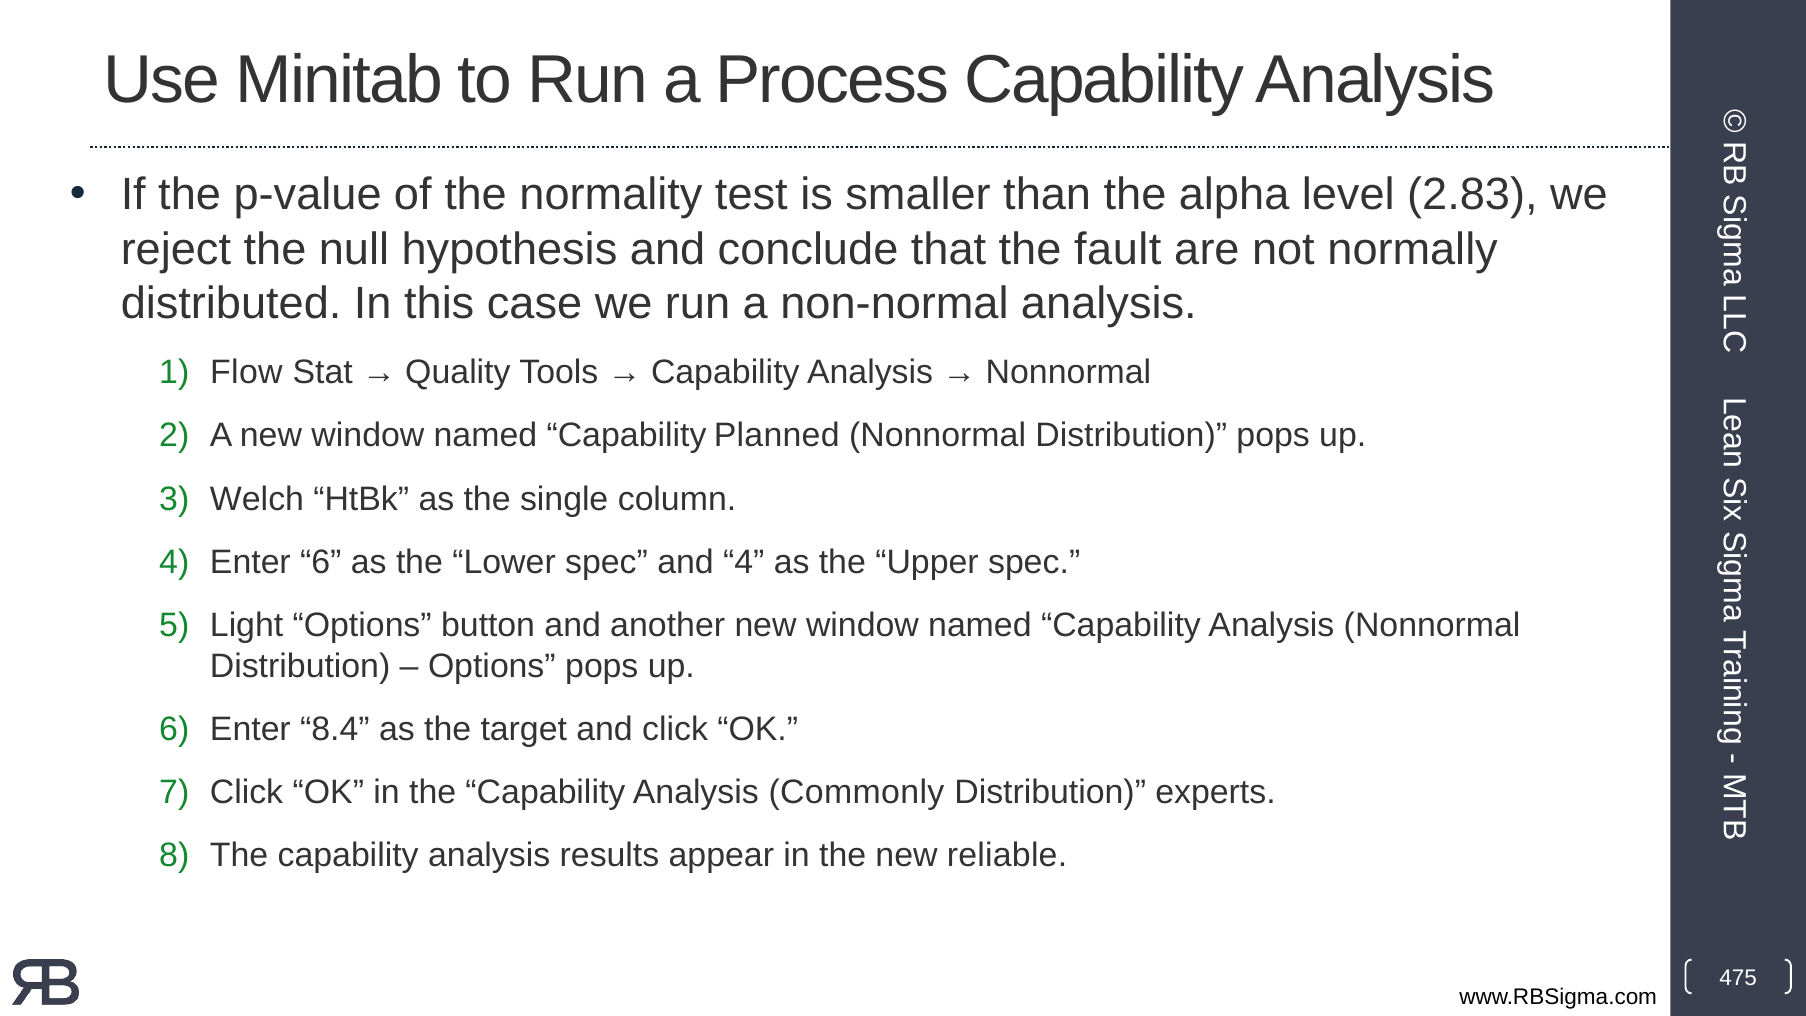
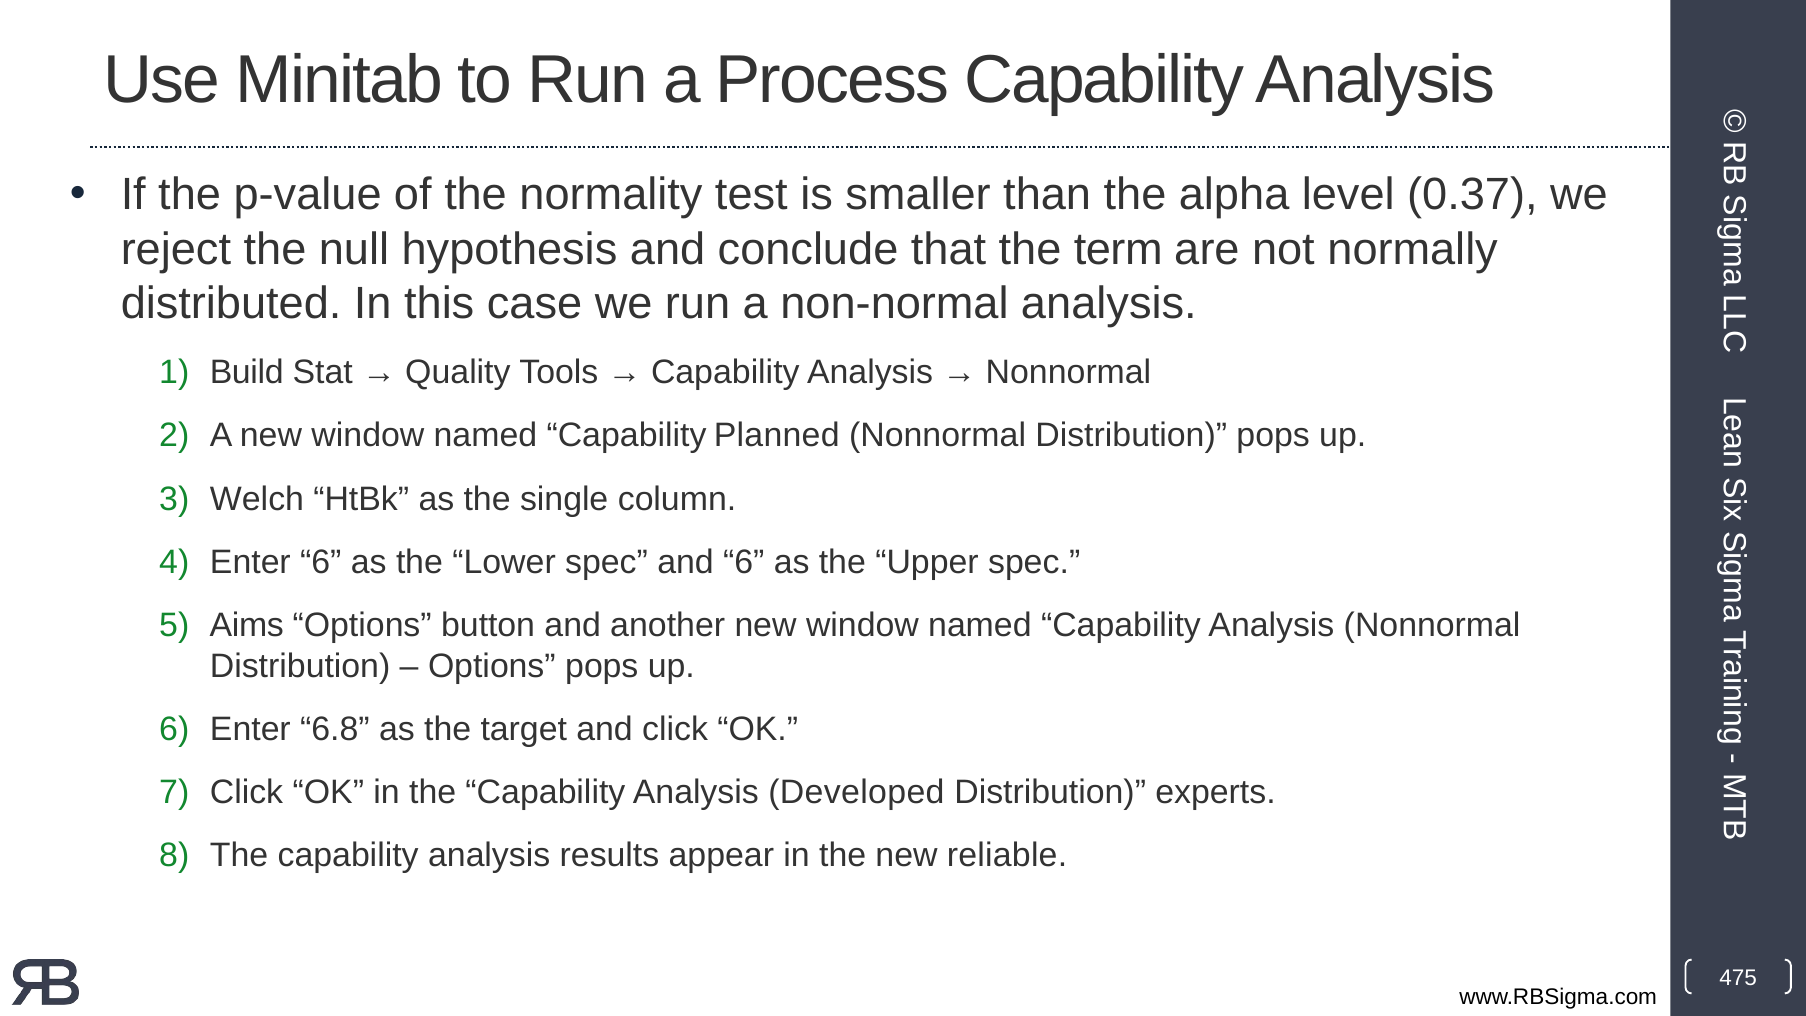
2.83: 2.83 -> 0.37 (1472, 195)
fault: fault -> term (1118, 249)
Flow: Flow -> Build (247, 373)
and 4: 4 -> 6 (744, 562)
Light: Light -> Aims (247, 625)
8.4: 8.4 -> 6.8 (335, 729)
Commonly: Commonly -> Developed (856, 792)
